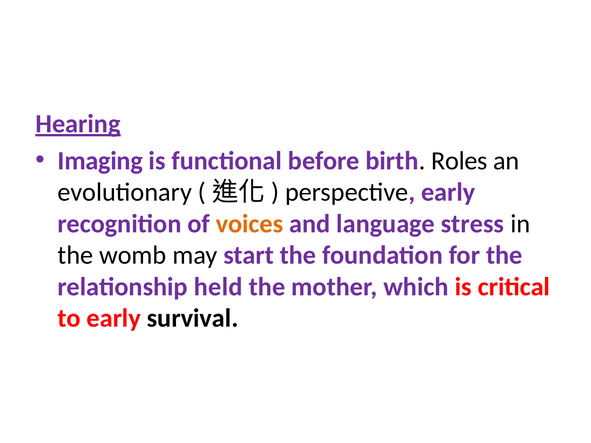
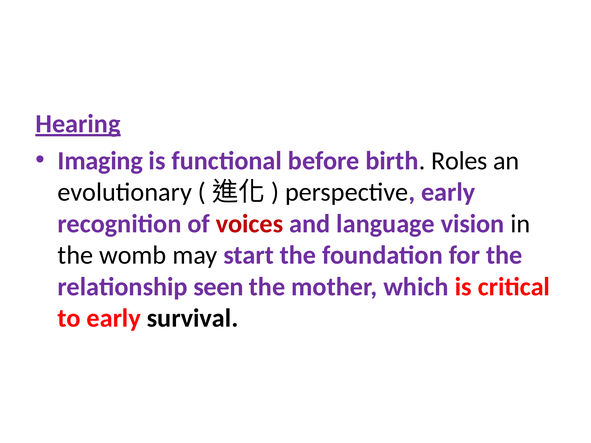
voices colour: orange -> red (250, 224)
stress: stress -> vision (472, 224)
held: held -> seen (218, 287)
